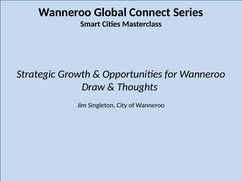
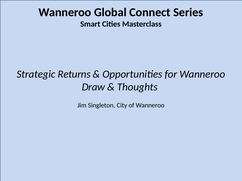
Growth: Growth -> Returns (74, 74)
